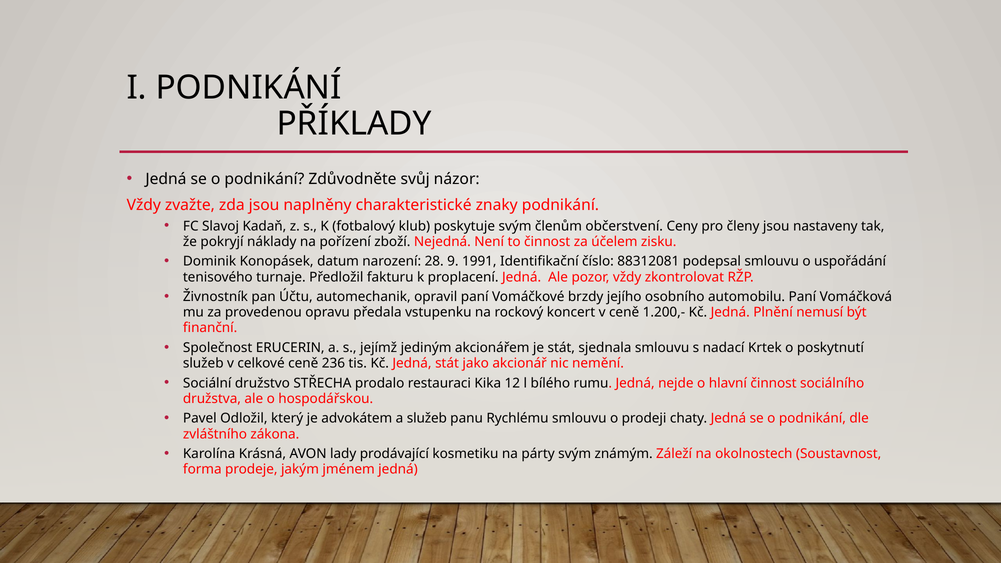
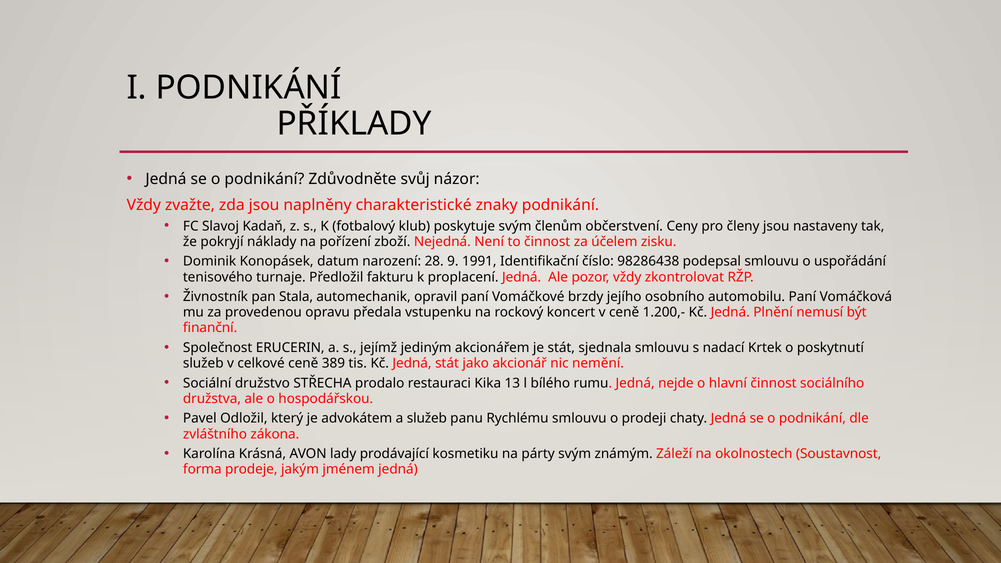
88312081: 88312081 -> 98286438 (648, 261)
Účtu: Účtu -> Stala (296, 297)
236: 236 -> 389 (333, 363)
12: 12 -> 13 (512, 383)
